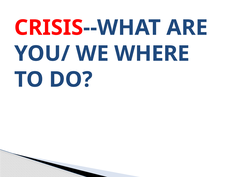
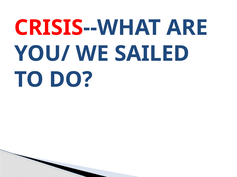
WHERE: WHERE -> SAILED (152, 54)
